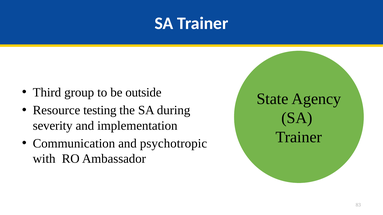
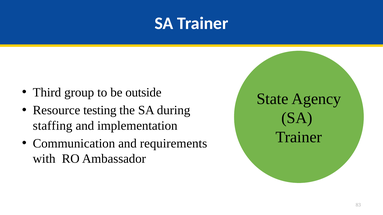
severity: severity -> staffing (53, 126)
psychotropic: psychotropic -> requirements (174, 144)
